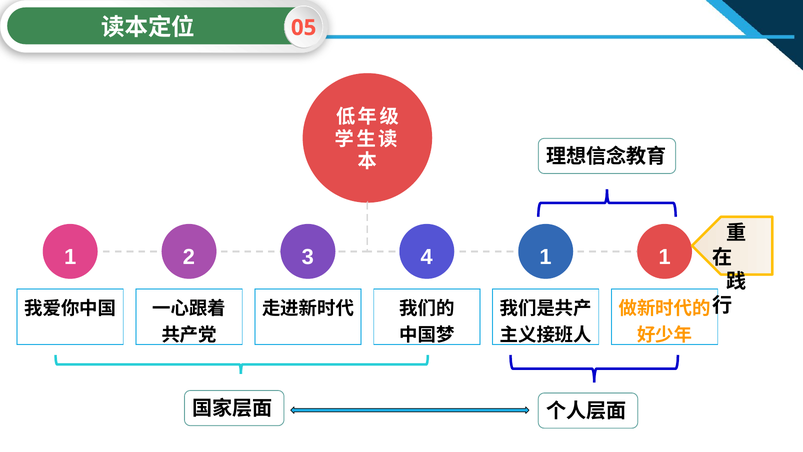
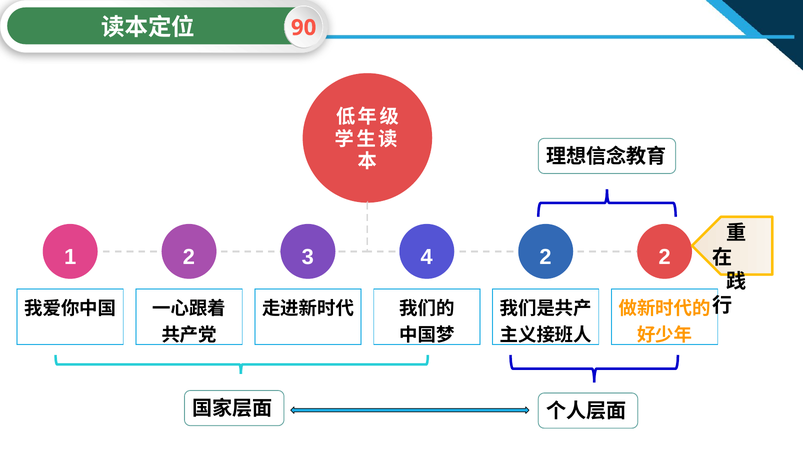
05: 05 -> 90 (304, 28)
4 1: 1 -> 2 (545, 257)
1 1: 1 -> 2 (665, 257)
